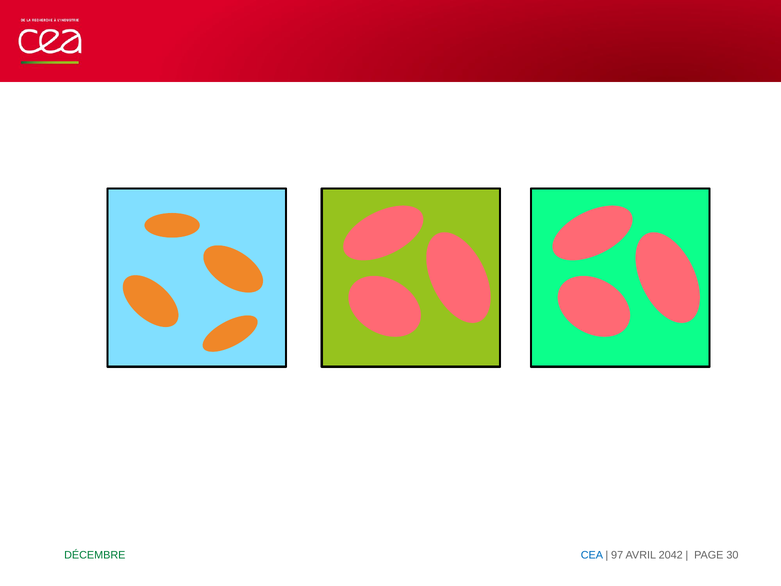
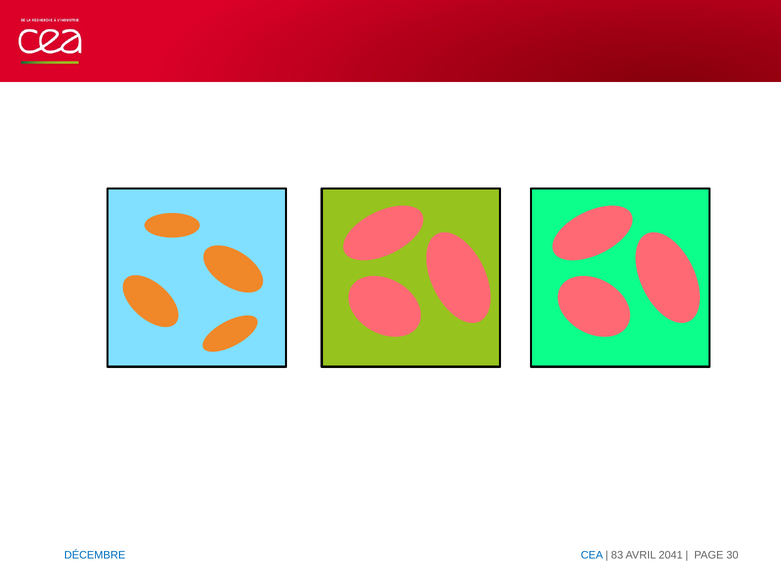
DÉCEMBRE colour: green -> blue (95, 555)
97: 97 -> 83 (617, 555)
2042: 2042 -> 2041 (671, 555)
